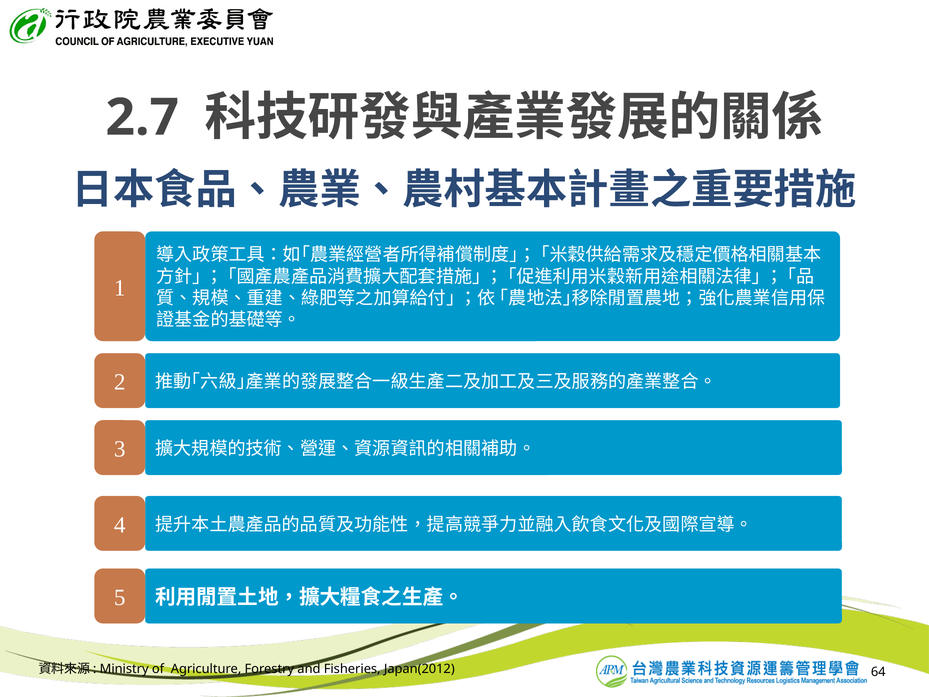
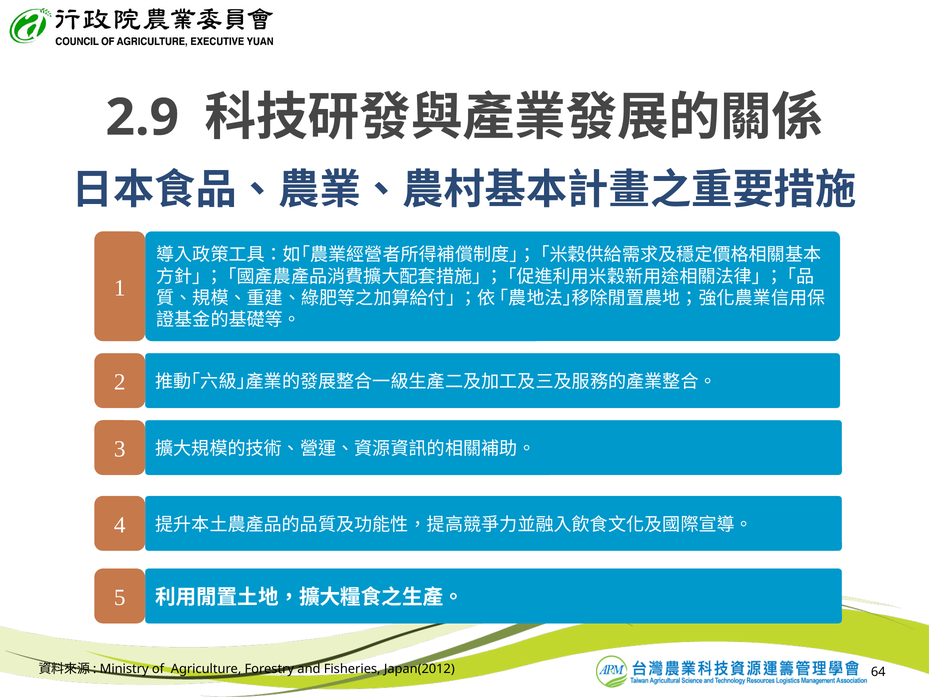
2.7: 2.7 -> 2.9 (142, 118)
